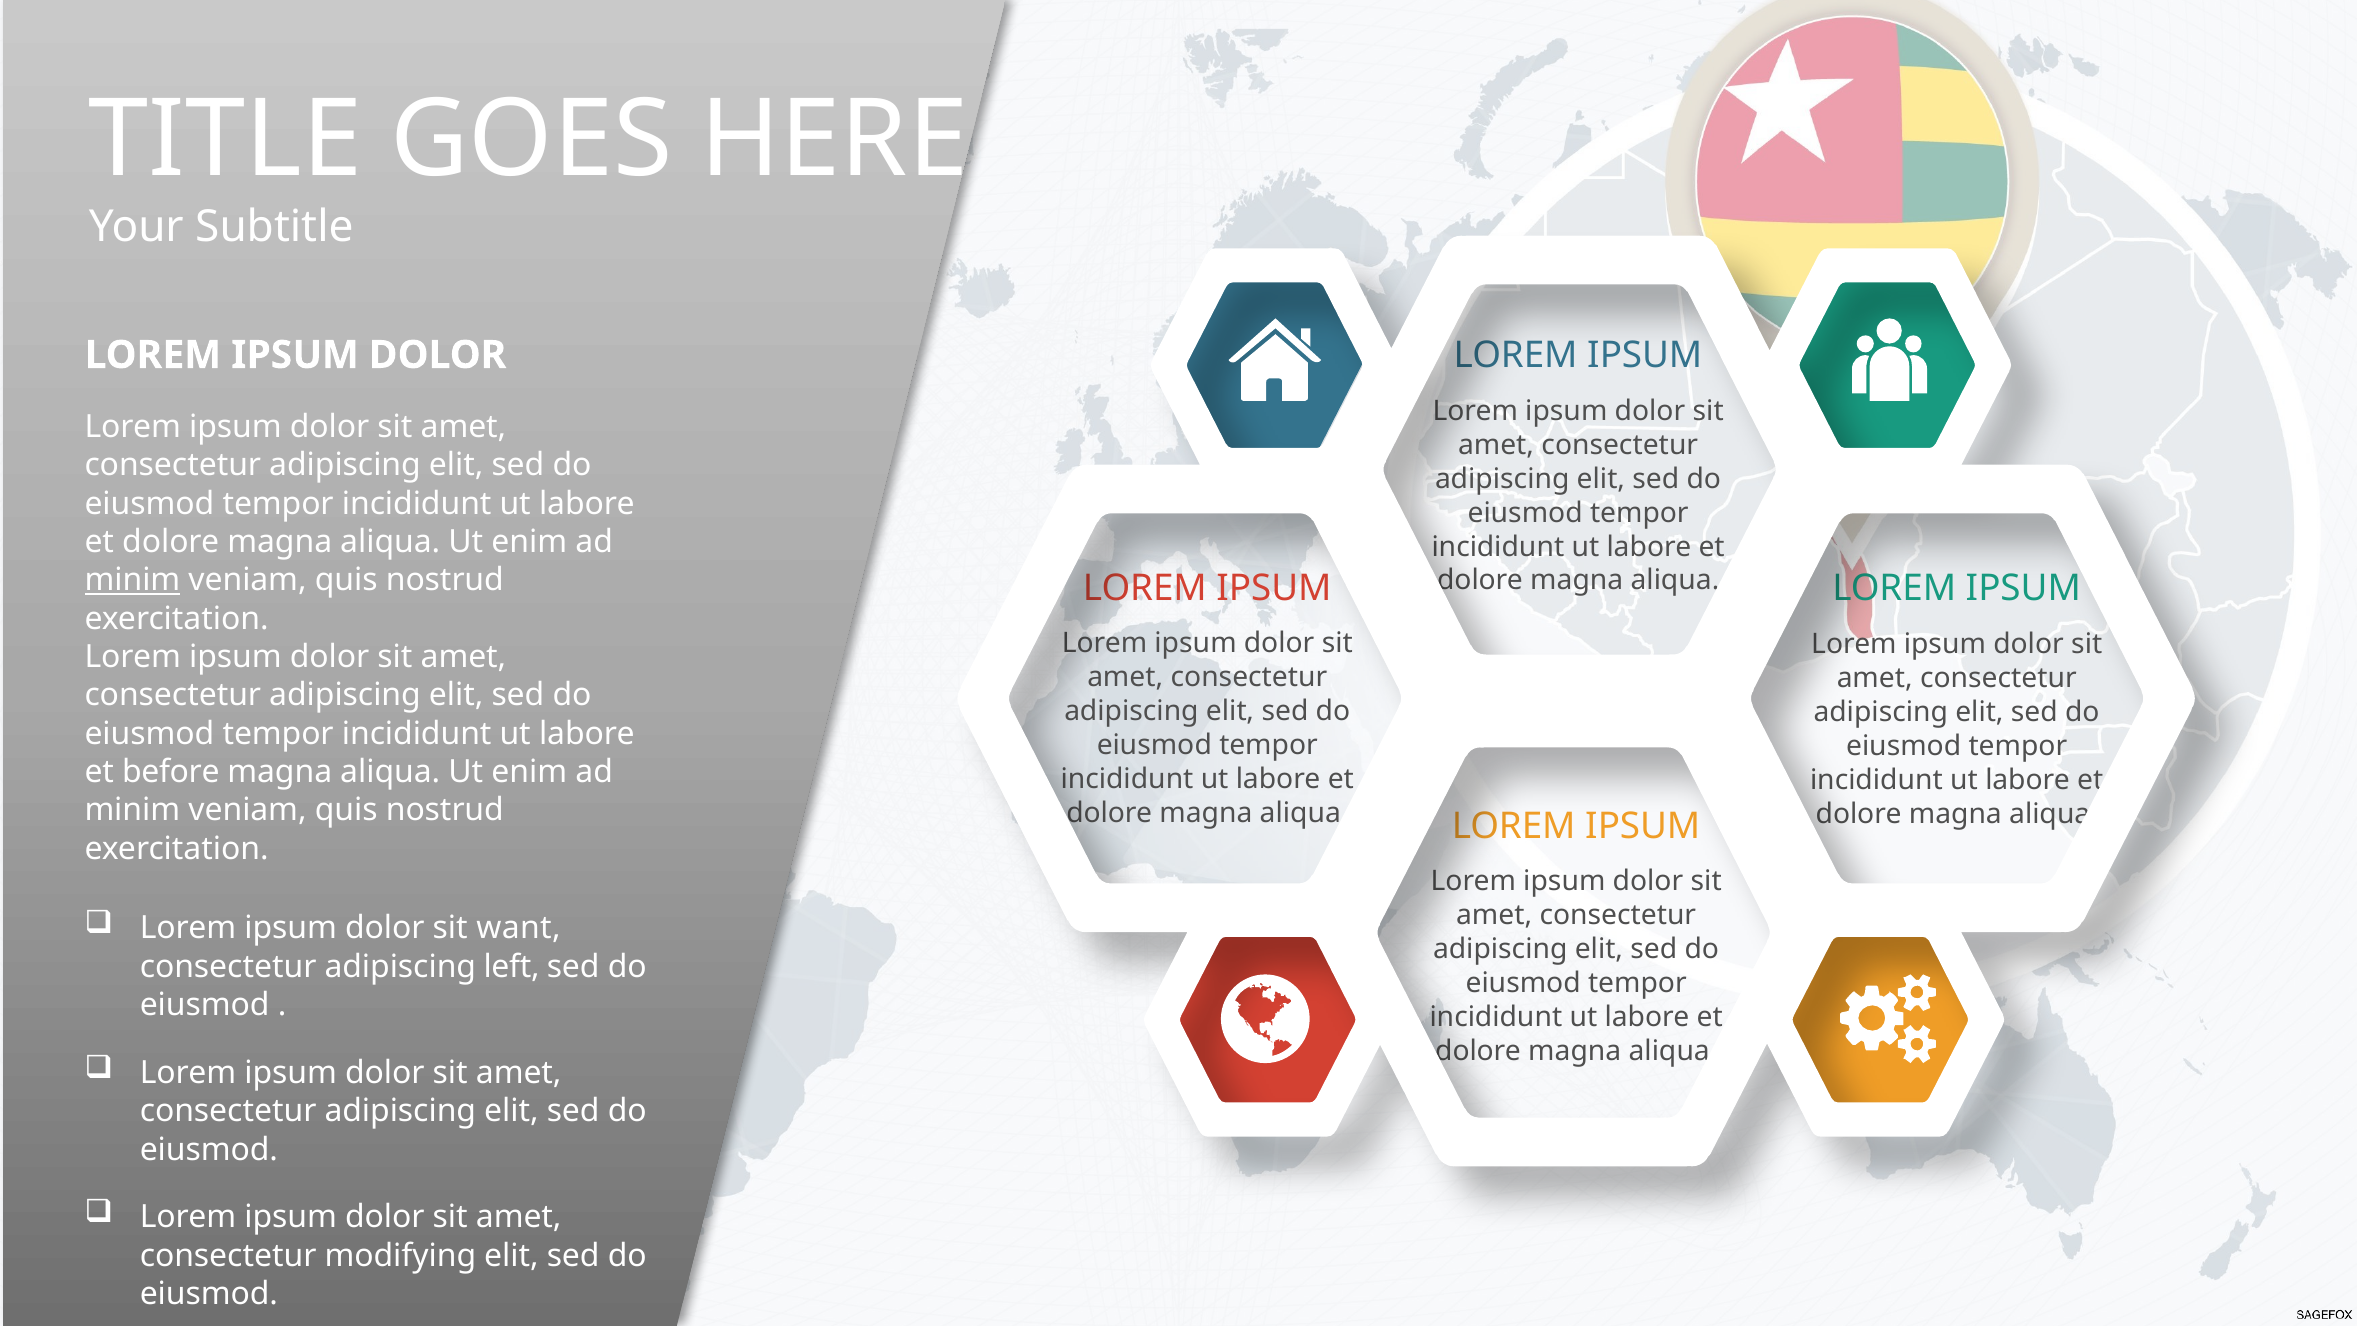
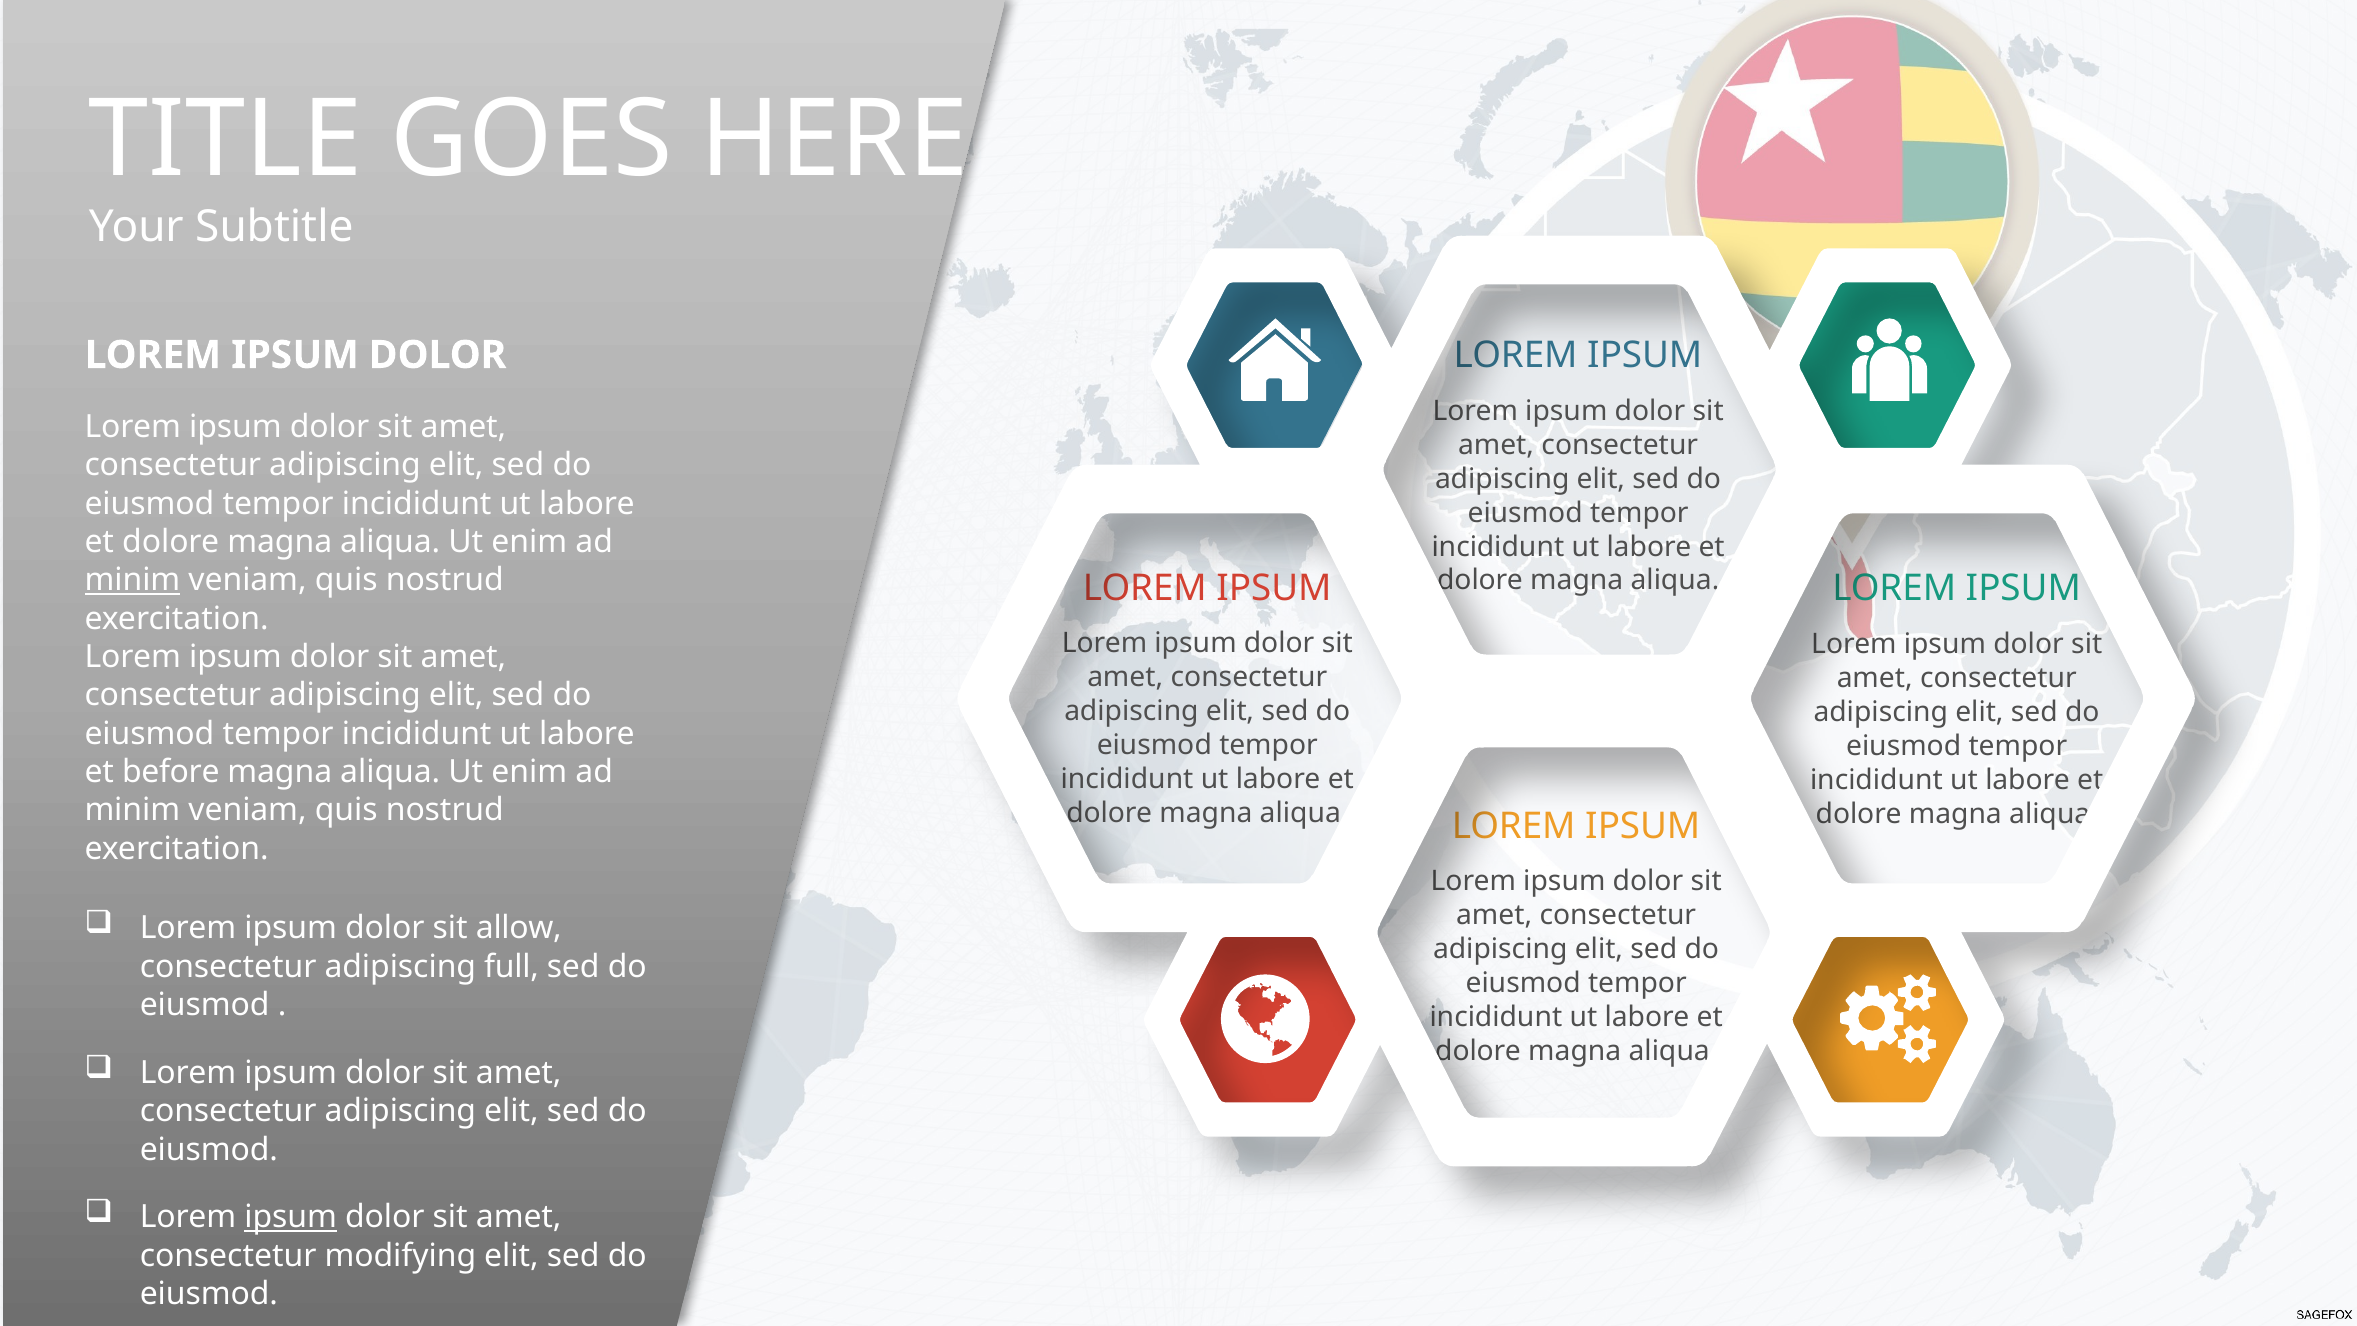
want: want -> allow (519, 928)
left: left -> full (512, 967)
ipsum underline: none -> present (291, 1217)
